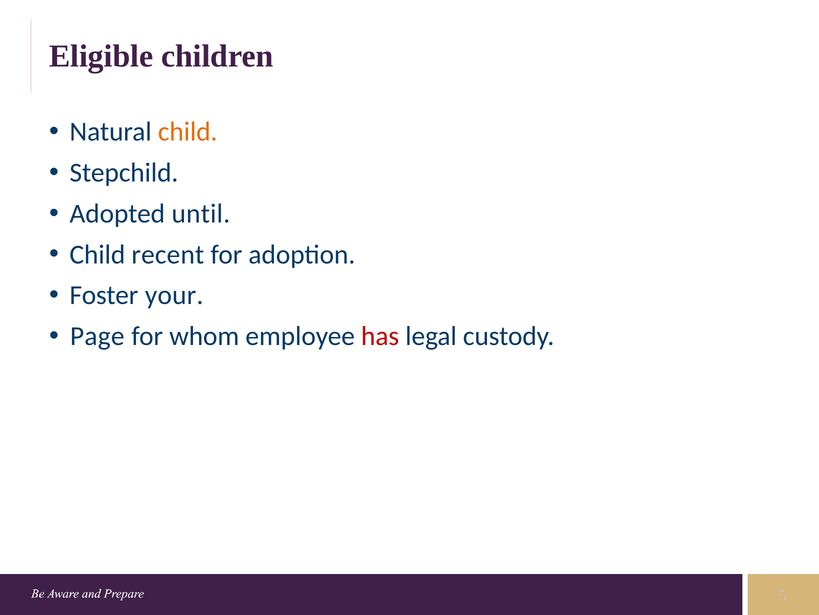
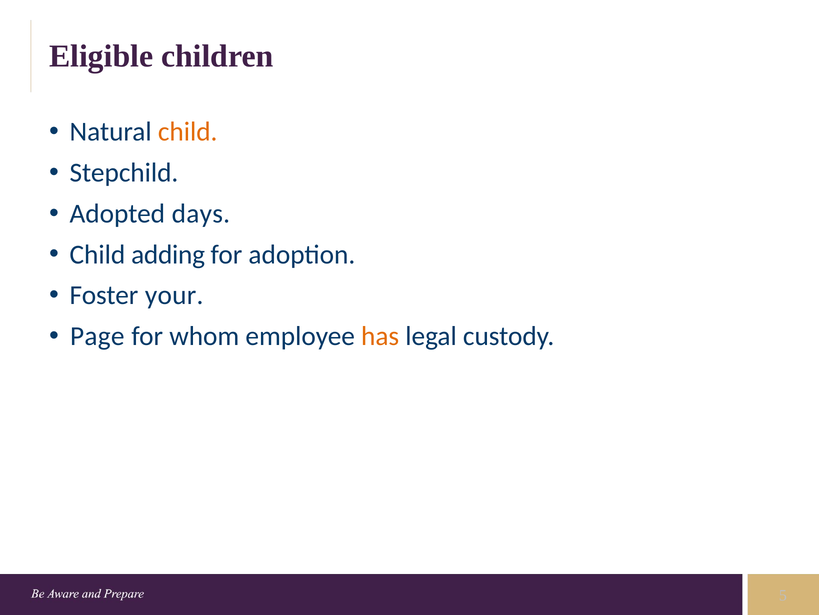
until: until -> days (201, 213)
recent: recent -> adding (168, 254)
has colour: red -> orange (380, 336)
